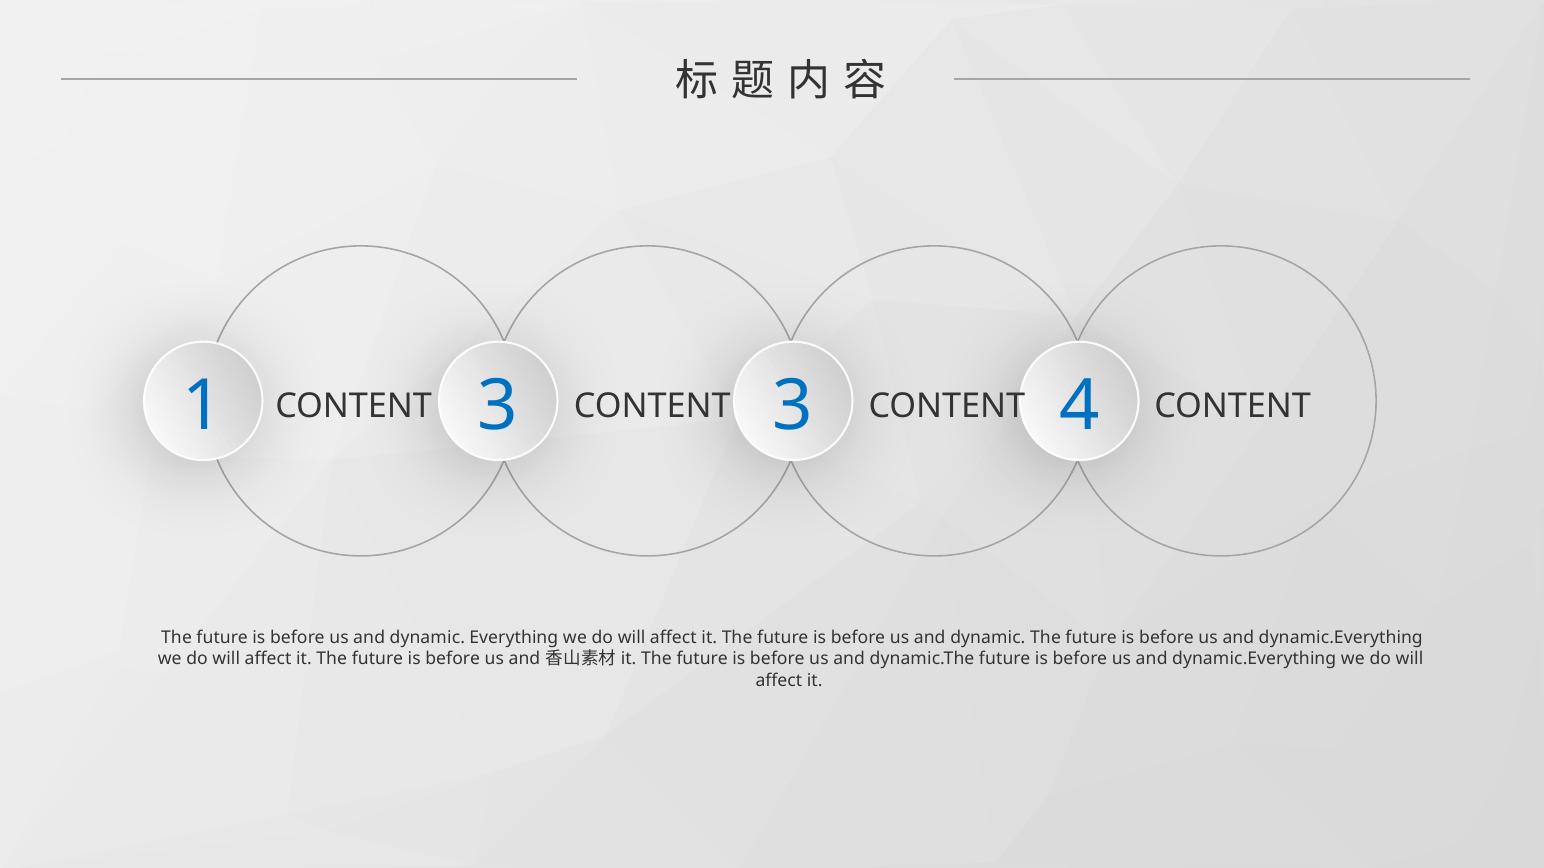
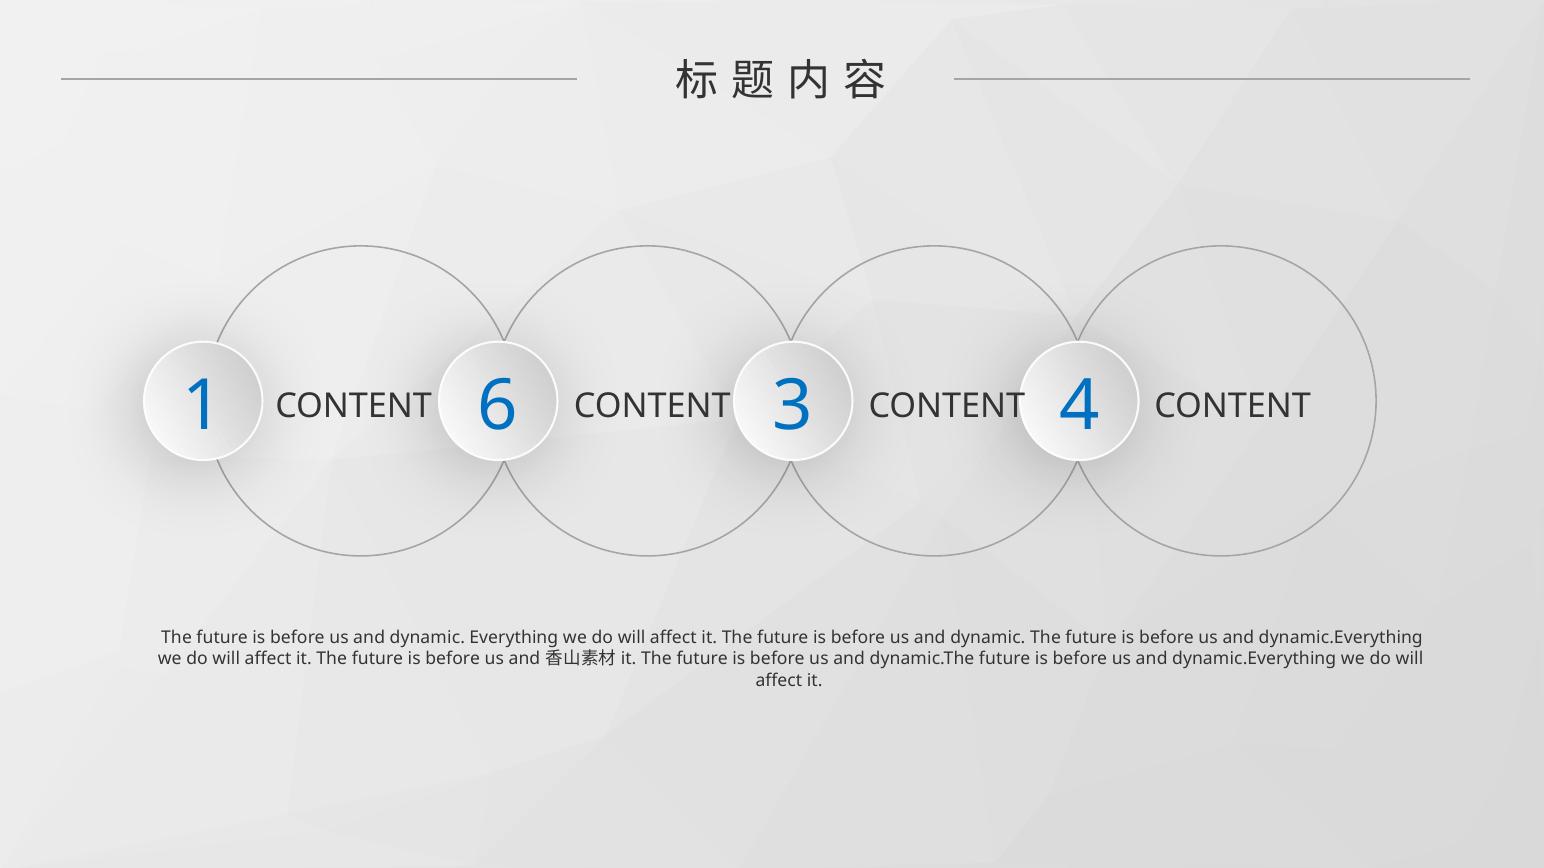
1 3: 3 -> 6 (498, 406)
